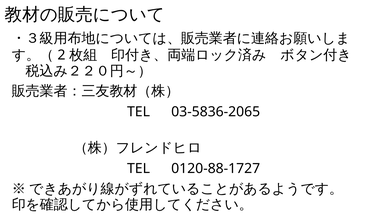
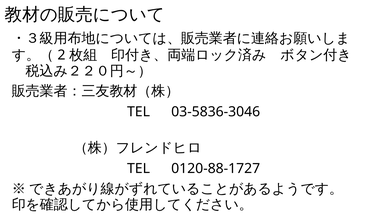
03-5836-2065: 03-5836-2065 -> 03-5836-3046 (216, 112)
